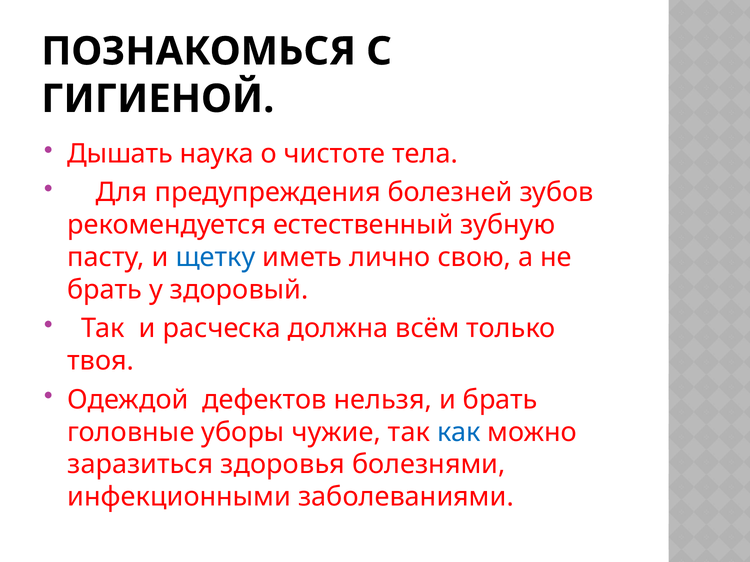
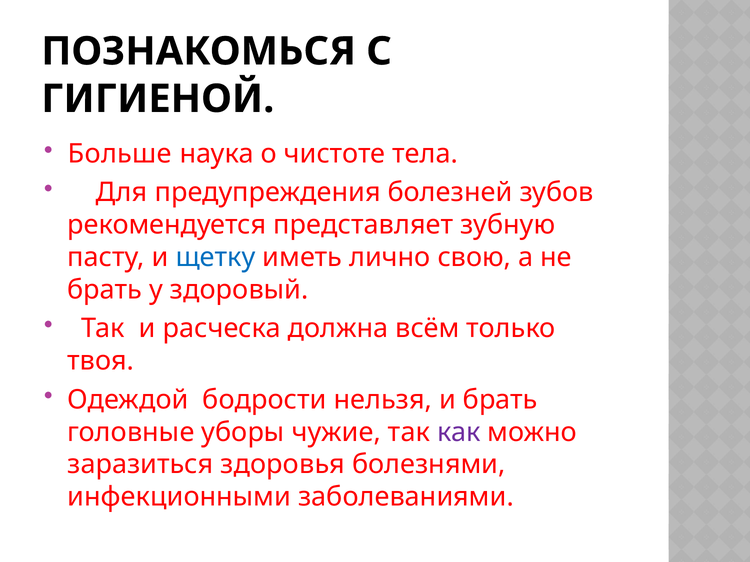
Дышать: Дышать -> Больше (120, 154)
естественный: естественный -> представляет (363, 225)
дефектов: дефектов -> бодрости (264, 400)
как colour: blue -> purple (459, 432)
